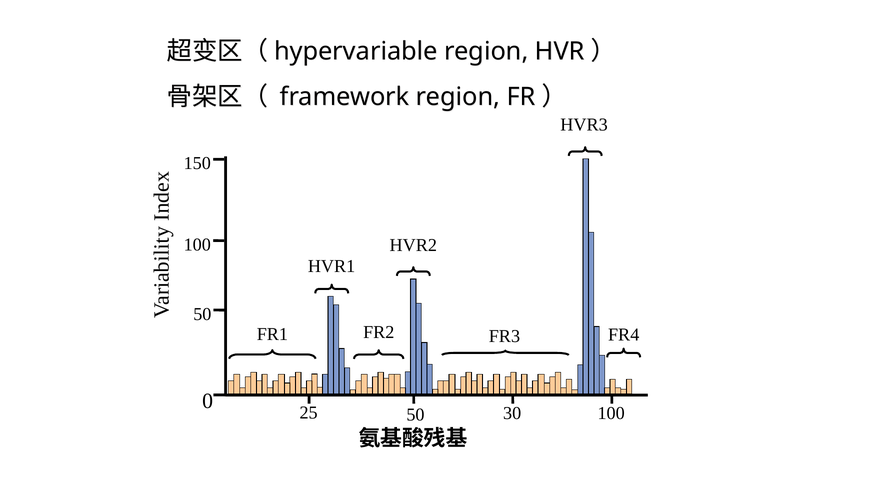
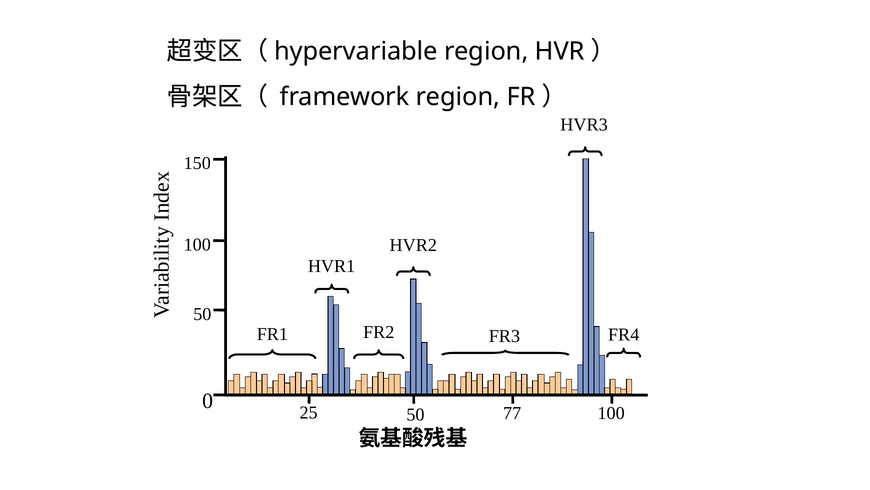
30: 30 -> 77 (512, 413)
